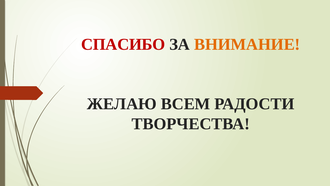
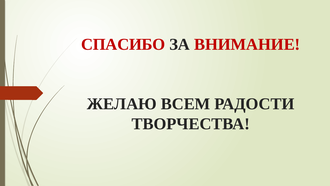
ВНИМАНИЕ colour: orange -> red (247, 44)
